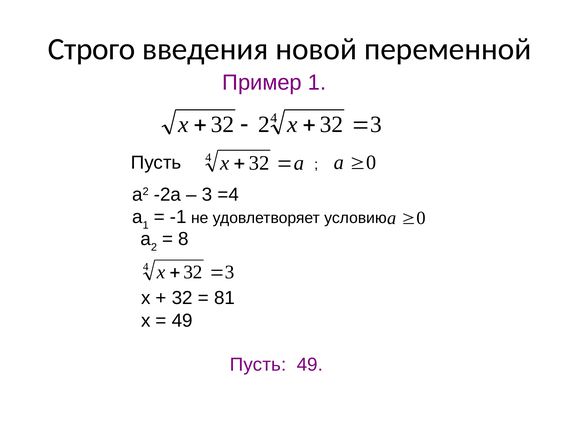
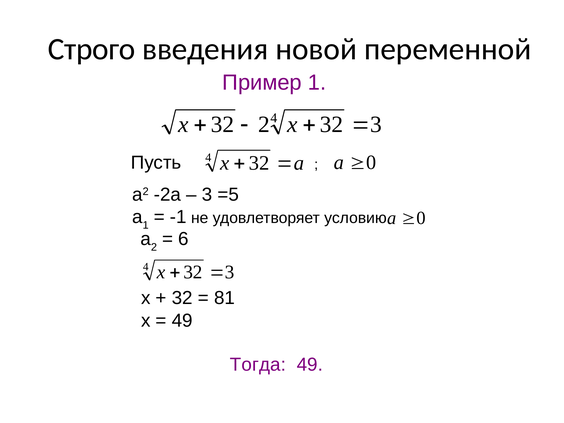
=4: =4 -> =5 (228, 194)
8: 8 -> 6 (183, 239)
Пусть: Пусть -> Тогда (258, 365)
